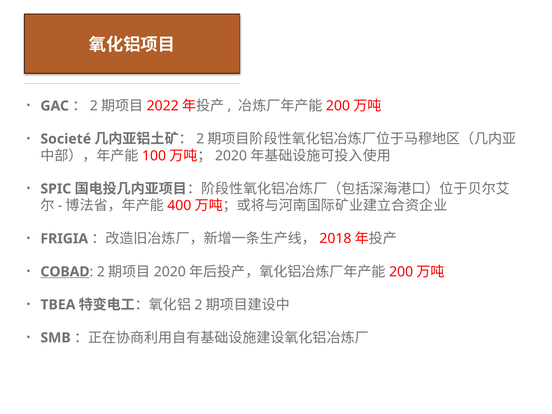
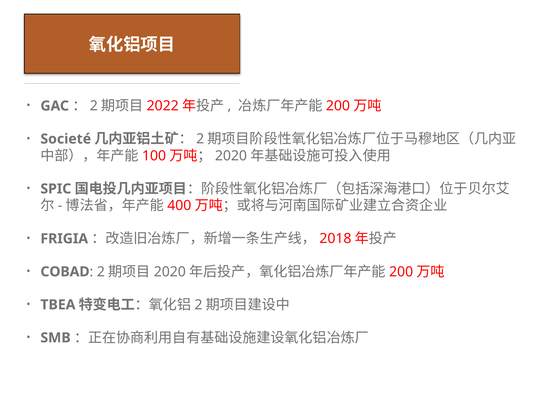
COBAD underline: present -> none (65, 272)
